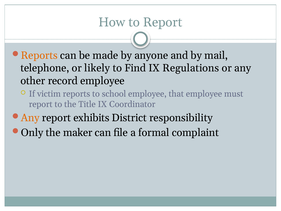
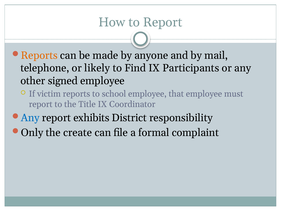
Regulations: Regulations -> Participants (191, 68)
record: record -> signed (63, 81)
Any colour: orange -> blue (30, 118)
maker: maker -> create (78, 133)
